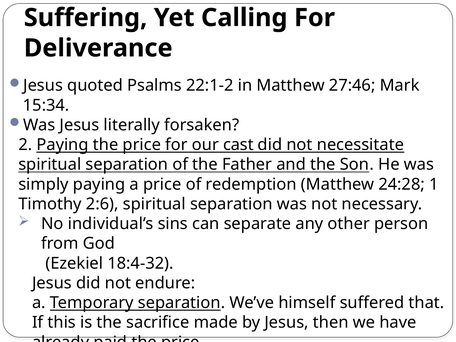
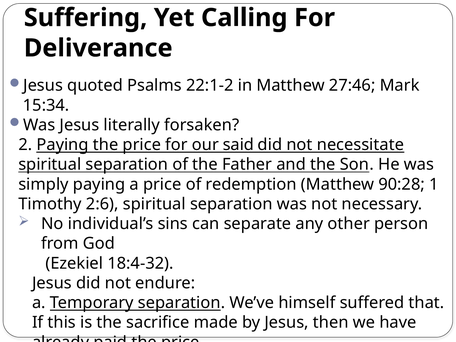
cast: cast -> said (238, 145)
24:28: 24:28 -> 90:28 (402, 184)
